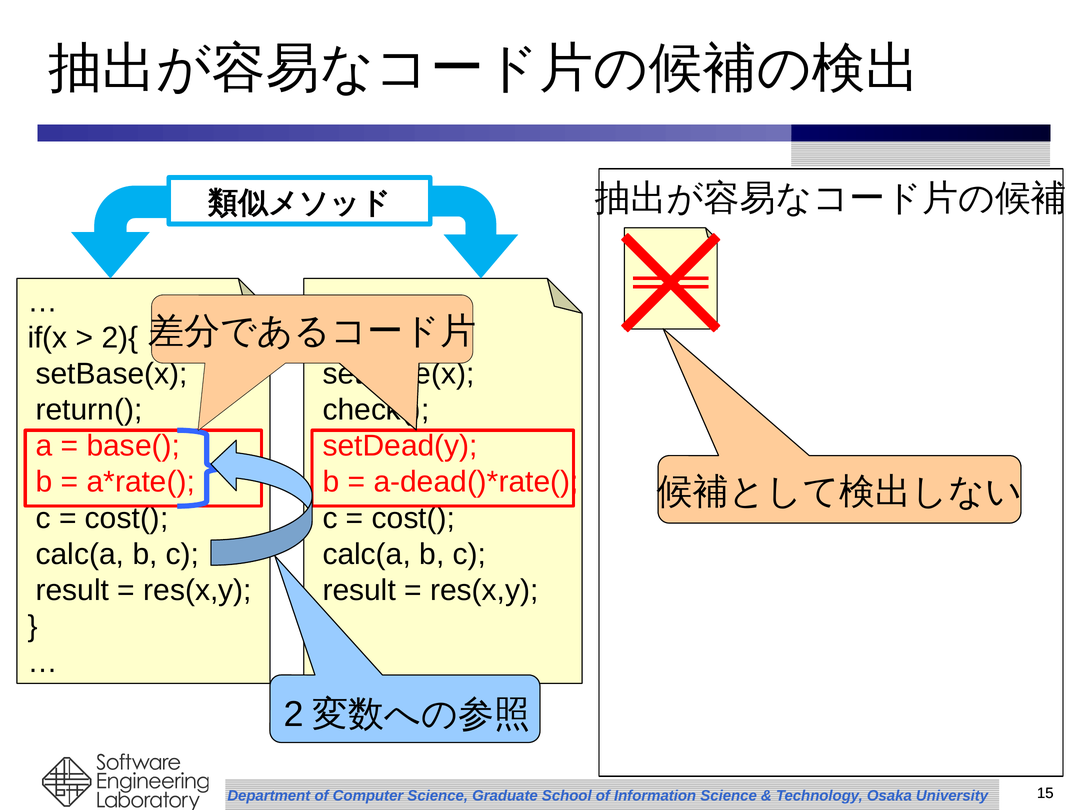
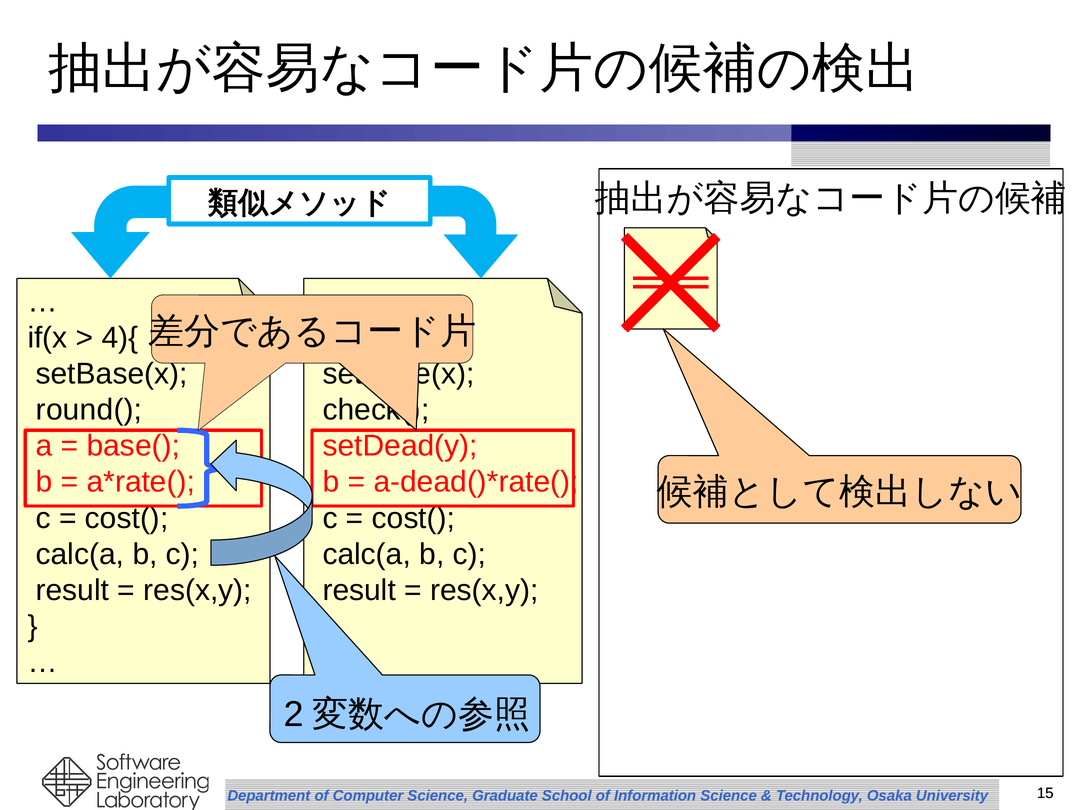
2){: 2){ -> 4){ (120, 338)
return(: return( -> round( (89, 410)
